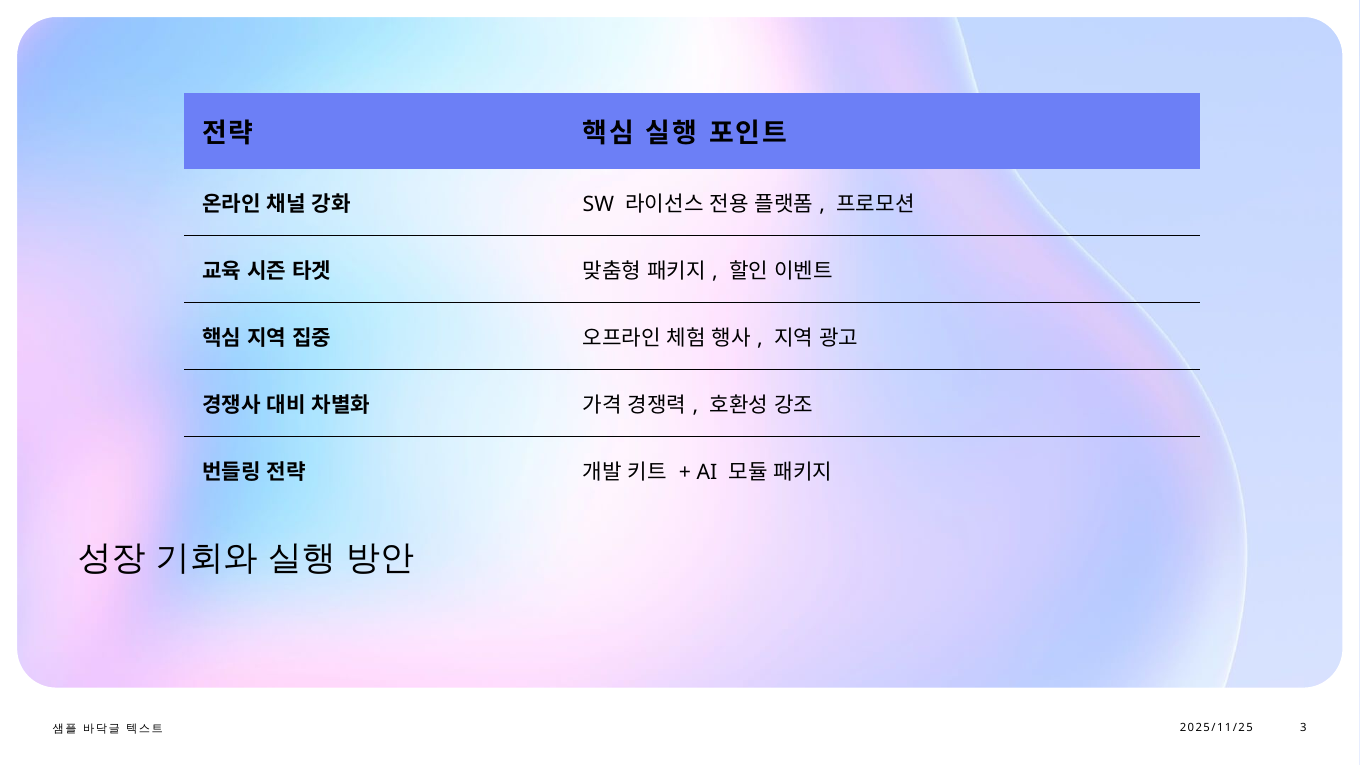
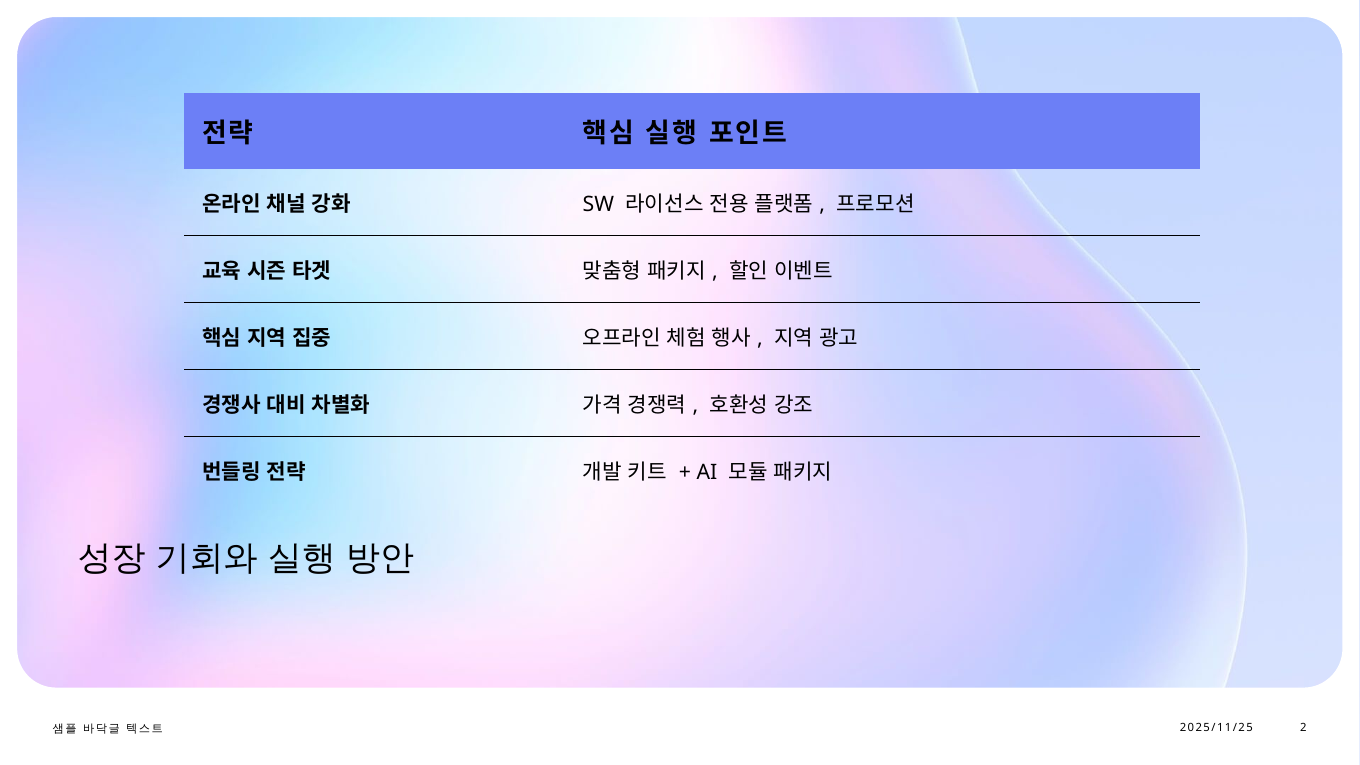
3: 3 -> 2 (1303, 728)
